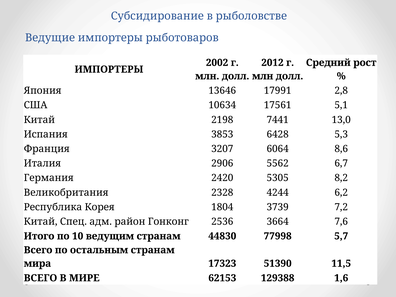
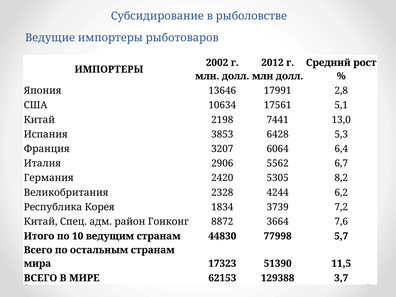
8,6: 8,6 -> 6,4 (341, 149)
1804: 1804 -> 1834 (222, 207)
2536: 2536 -> 8872 (222, 222)
1,6: 1,6 -> 3,7 (341, 278)
